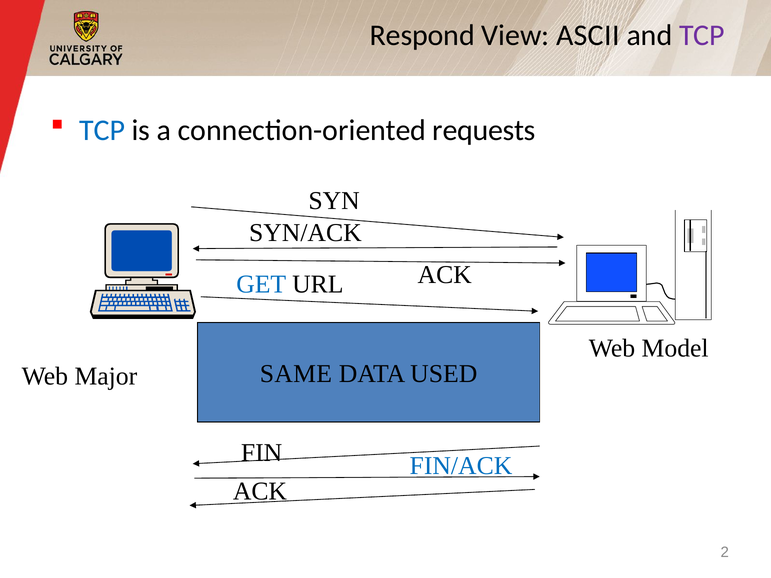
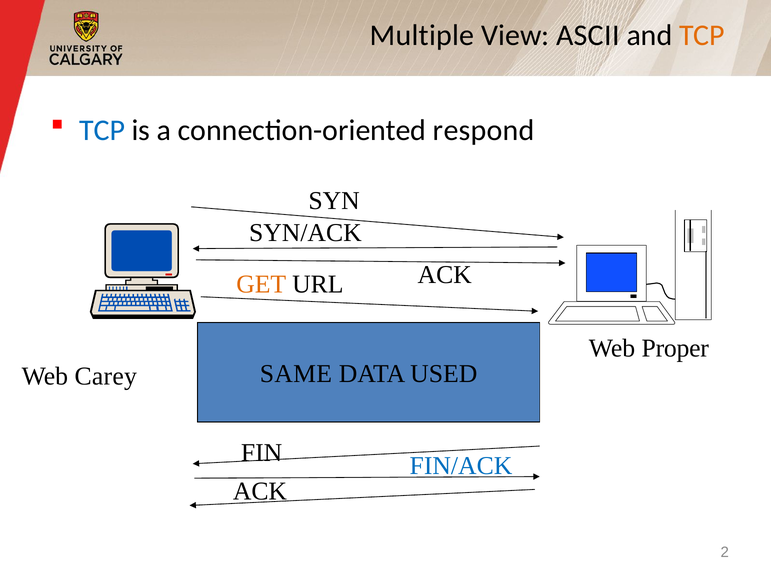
Respond: Respond -> Multiple (422, 36)
TCP colour: purple -> orange (702, 36)
requests: requests -> respond (484, 130)
GET colour: blue -> orange (261, 284)
Model: Model -> Proper (675, 349)
Major: Major -> Carey (106, 376)
